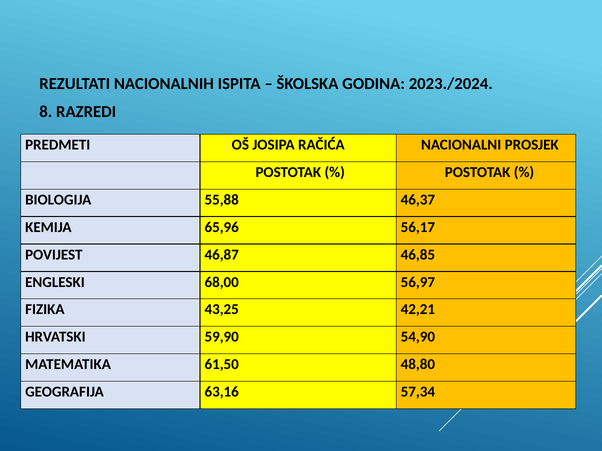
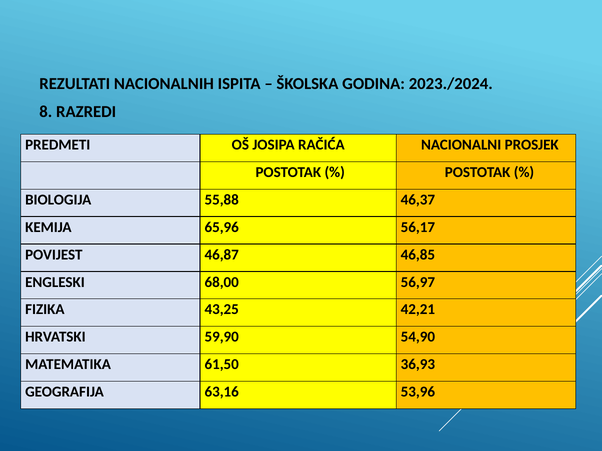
48,80: 48,80 -> 36,93 (418, 365)
57,34: 57,34 -> 53,96 (418, 392)
